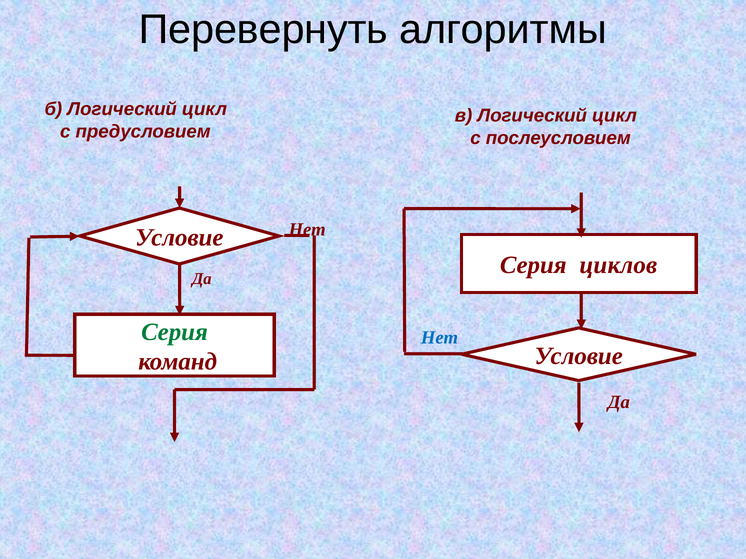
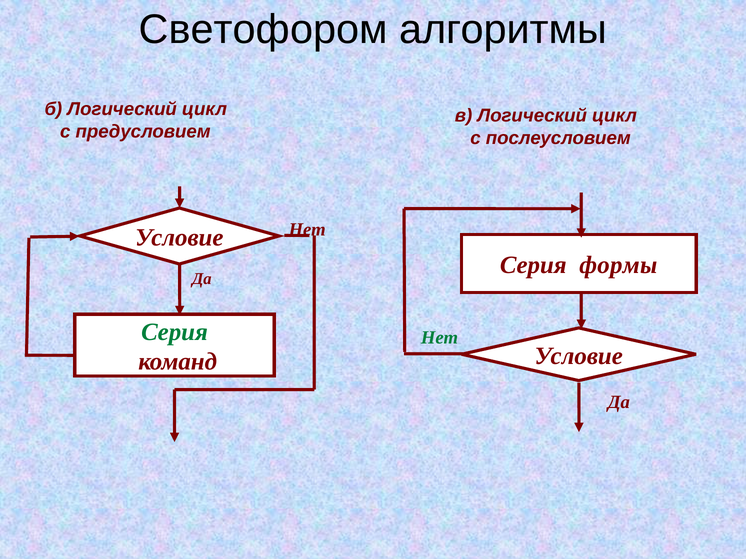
Перевернуть: Перевернуть -> Светофором (263, 30)
циклов: циклов -> формы (618, 265)
Нет colour: blue -> green (440, 338)
